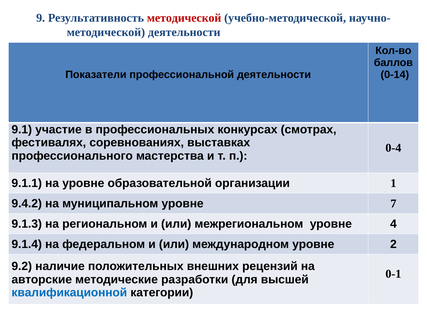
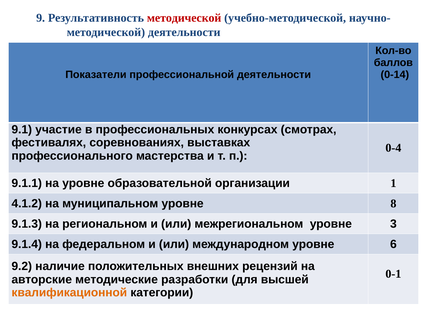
9.4.2: 9.4.2 -> 4.1.2 (27, 204)
7: 7 -> 8 (393, 204)
4: 4 -> 3 (393, 224)
2: 2 -> 6 (393, 244)
квалификационной colour: blue -> orange (69, 293)
